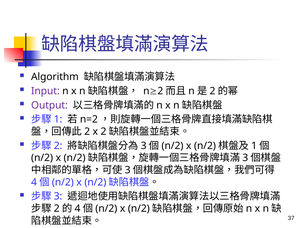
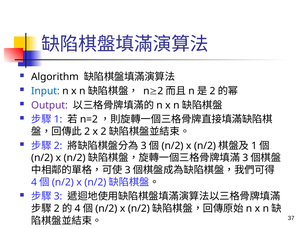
Input colour: purple -> blue (45, 91)
